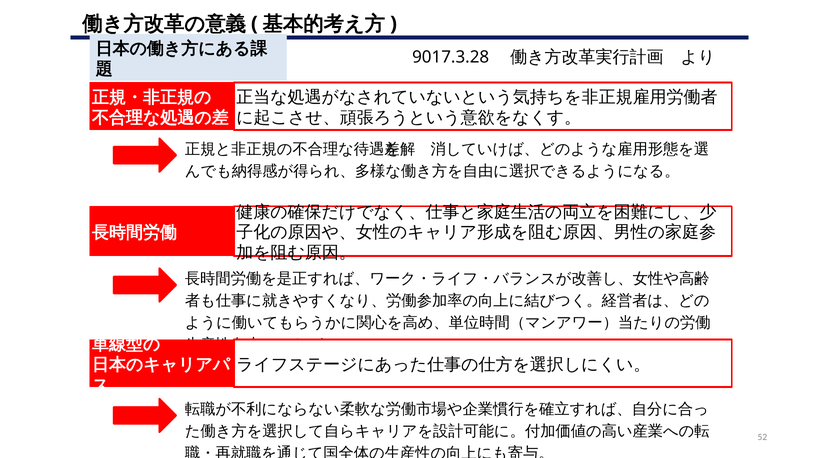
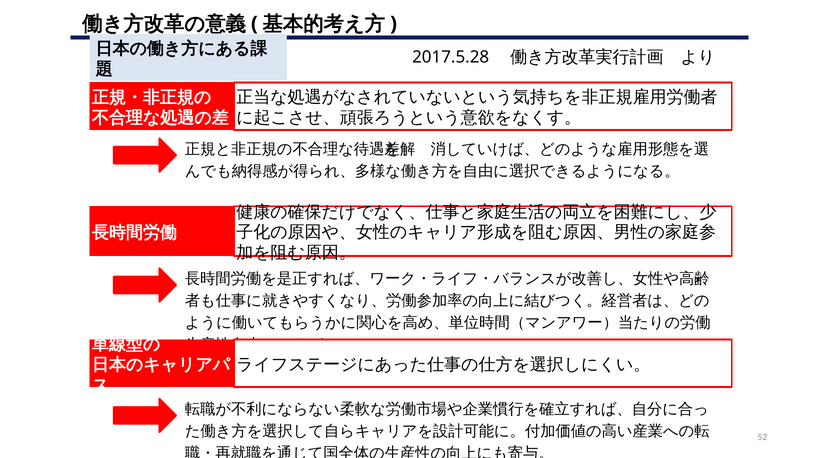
9017.3.28: 9017.3.28 -> 2017.5.28 (451, 57)
